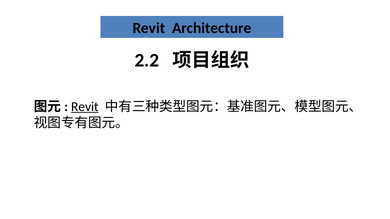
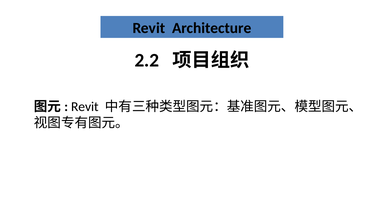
Revit underline: present -> none (85, 107)
